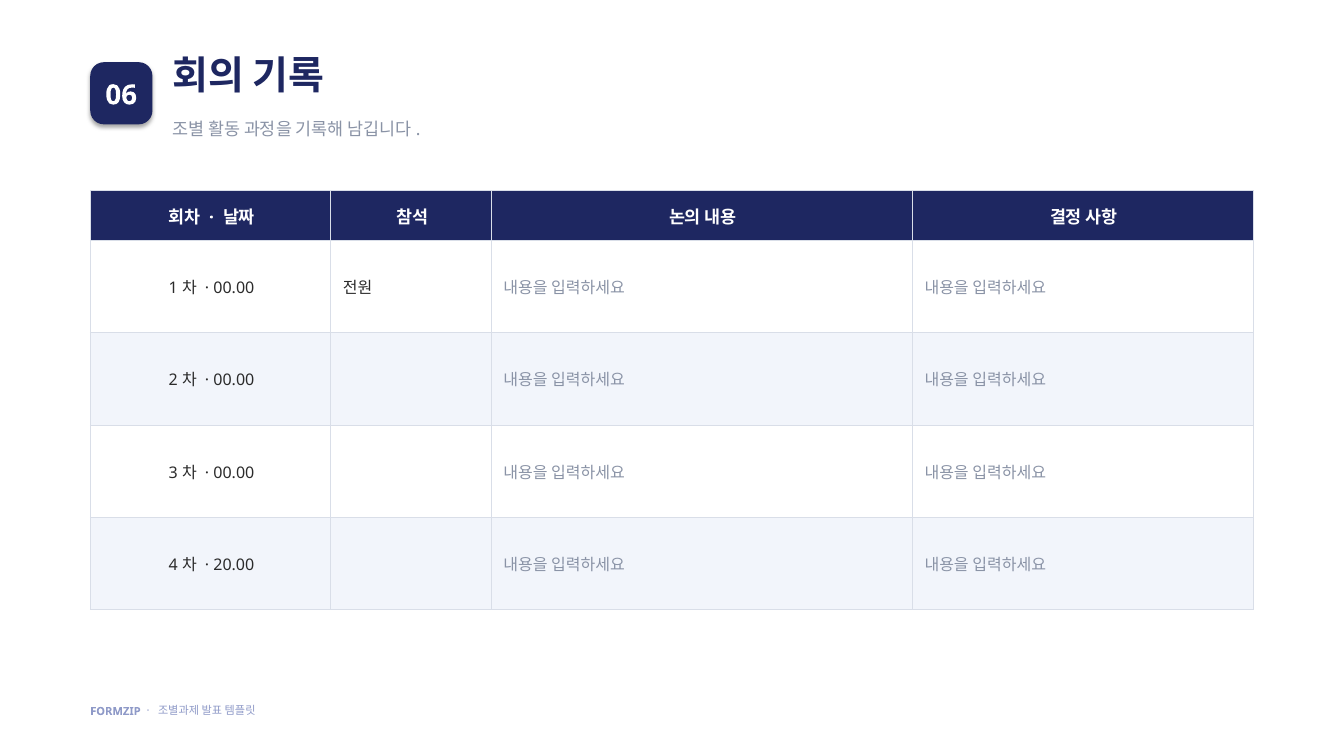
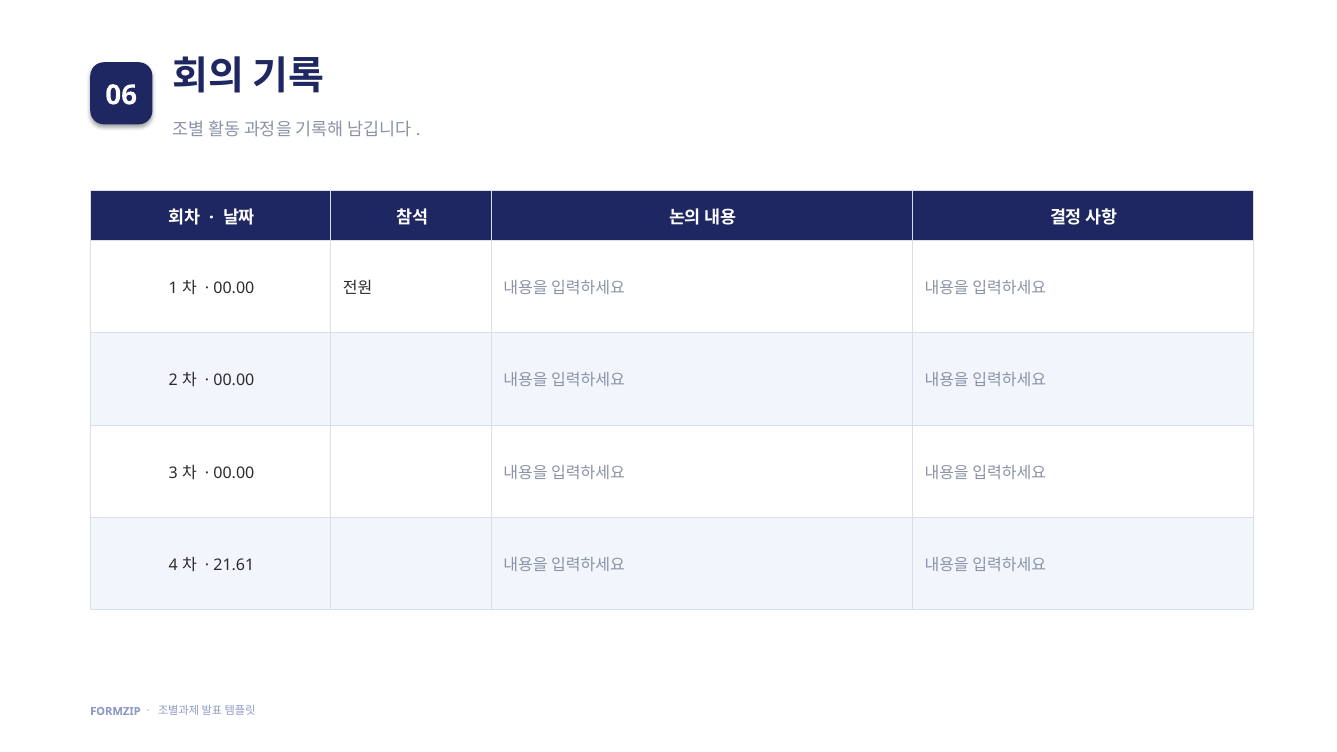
20.00: 20.00 -> 21.61 (234, 565)
